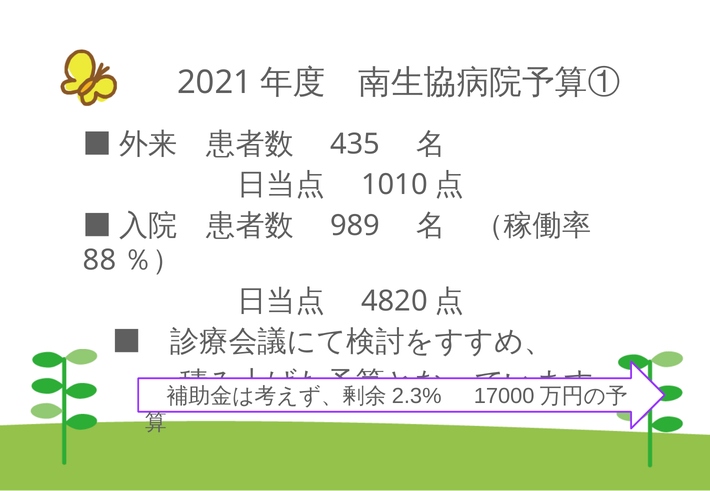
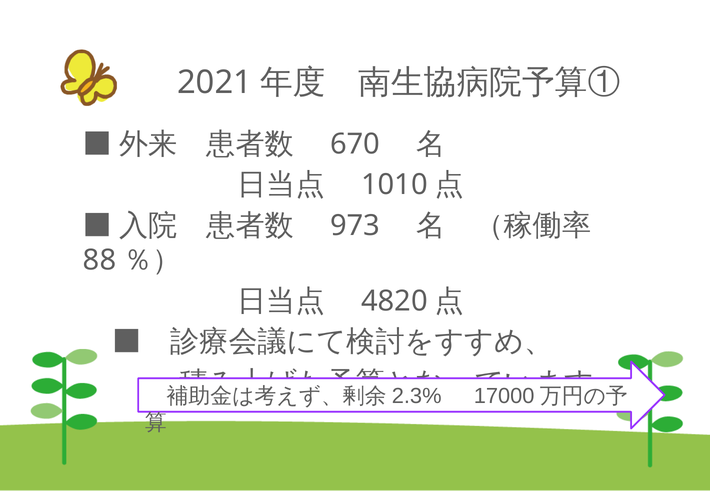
435: 435 -> 670 (355, 144)
989: 989 -> 973 (355, 226)
